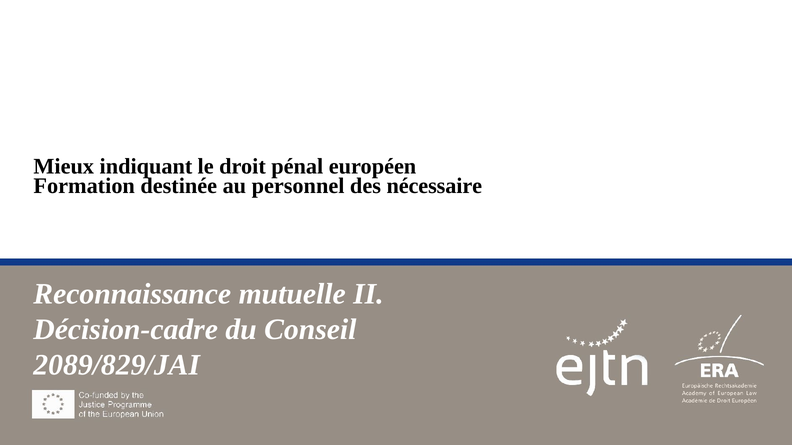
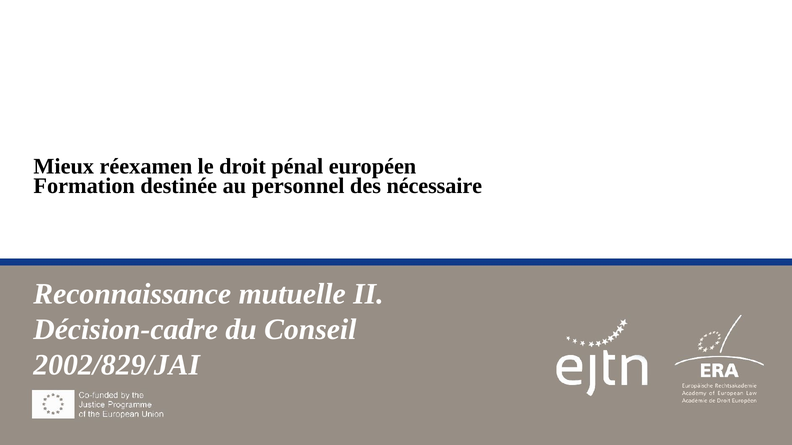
indiquant: indiquant -> réexamen (146, 167)
2089/829/JAI: 2089/829/JAI -> 2002/829/JAI (117, 365)
